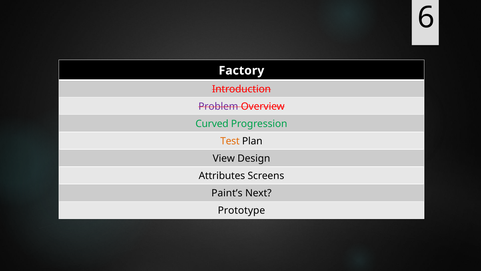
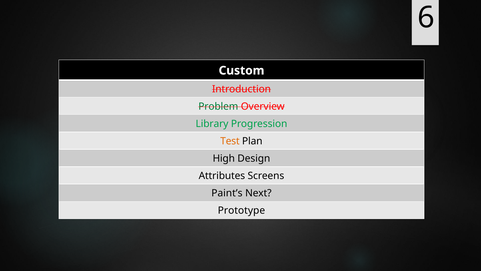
Factory: Factory -> Custom (242, 70)
Problem colour: purple -> green (218, 106)
Curved: Curved -> Library (212, 124)
View: View -> High (224, 158)
